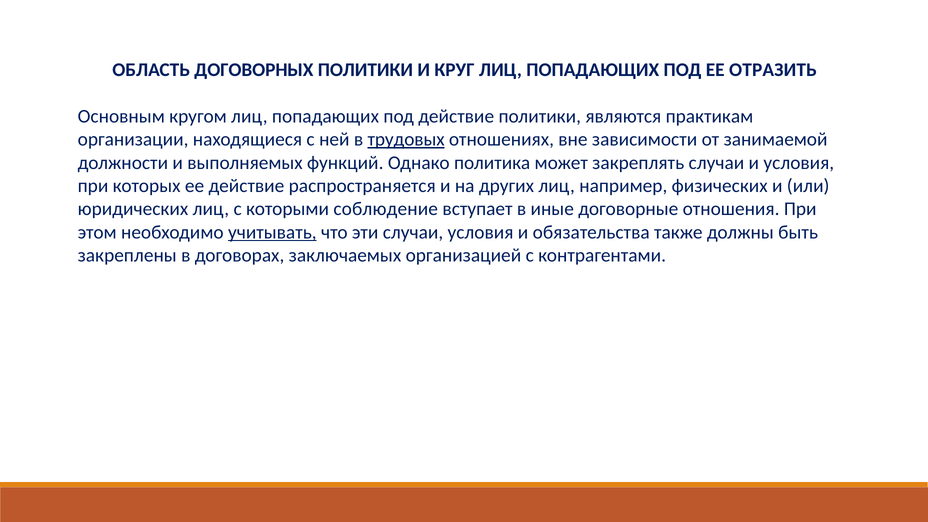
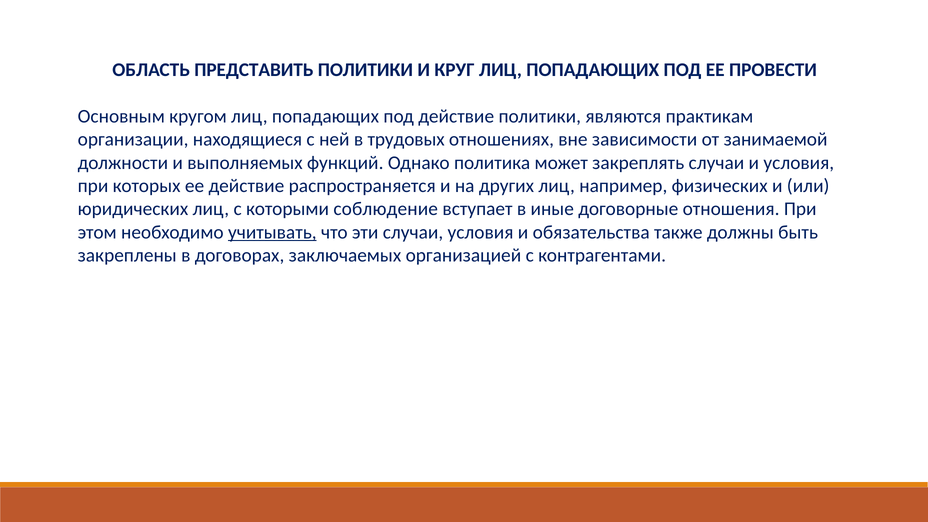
ДОГОВОРНЫХ: ДОГОВОРНЫХ -> ПРЕДСТАВИТЬ (254, 70)
ОТРАЗИТЬ: ОТРАЗИТЬ -> ПРОВЕСТИ (773, 70)
трудовых underline: present -> none (406, 139)
